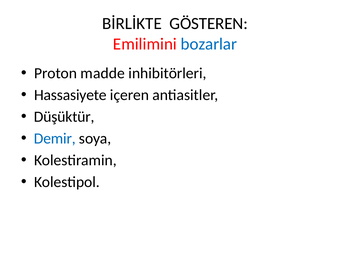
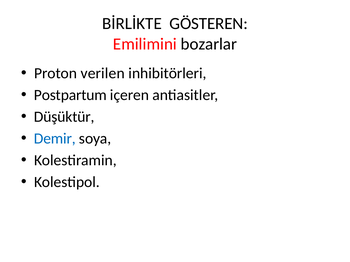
bozarlar colour: blue -> black (209, 44)
madde: madde -> verilen (103, 73)
Hassasiyete: Hassasiyete -> Postpartum (70, 95)
